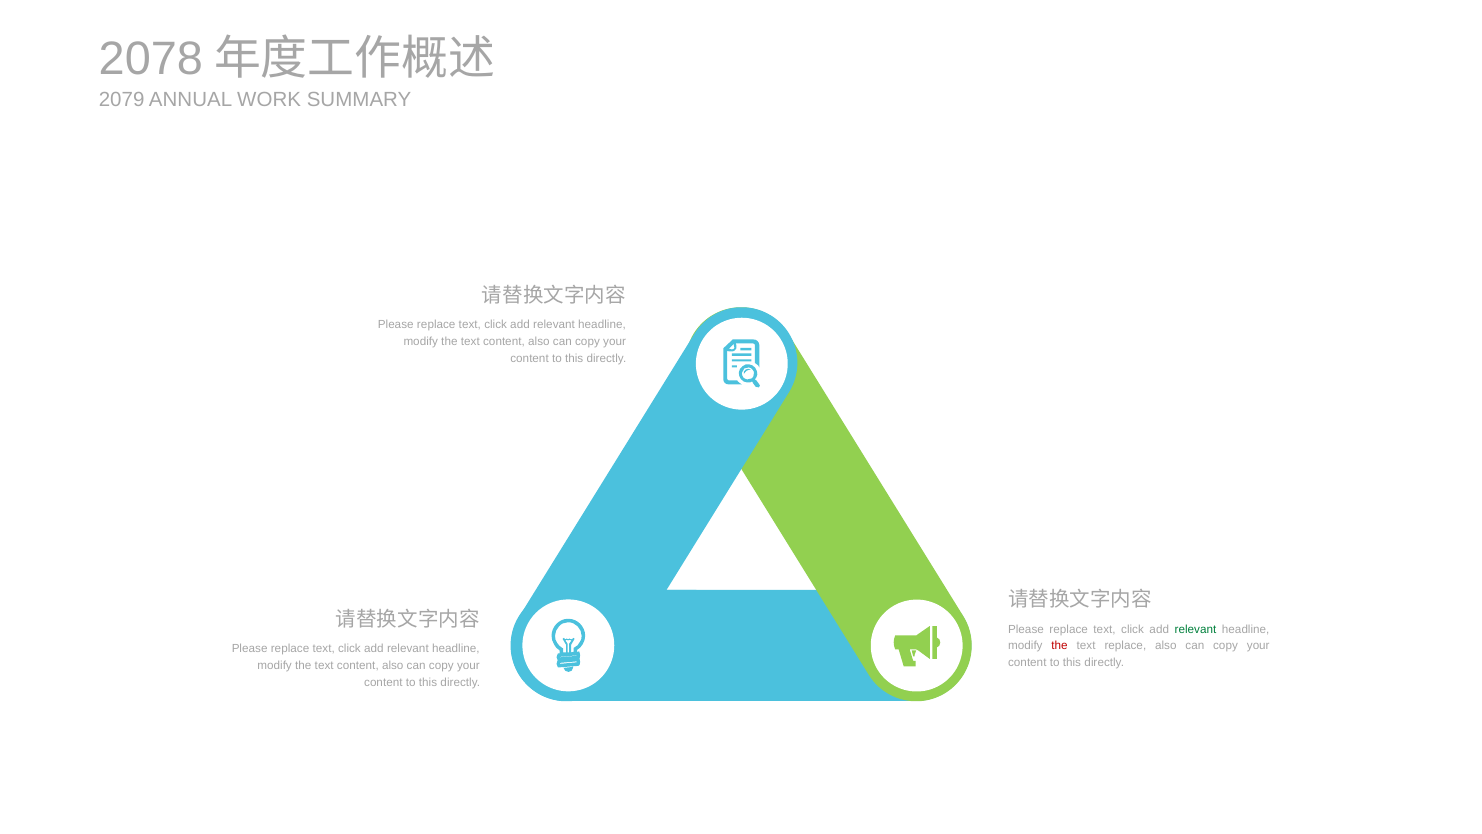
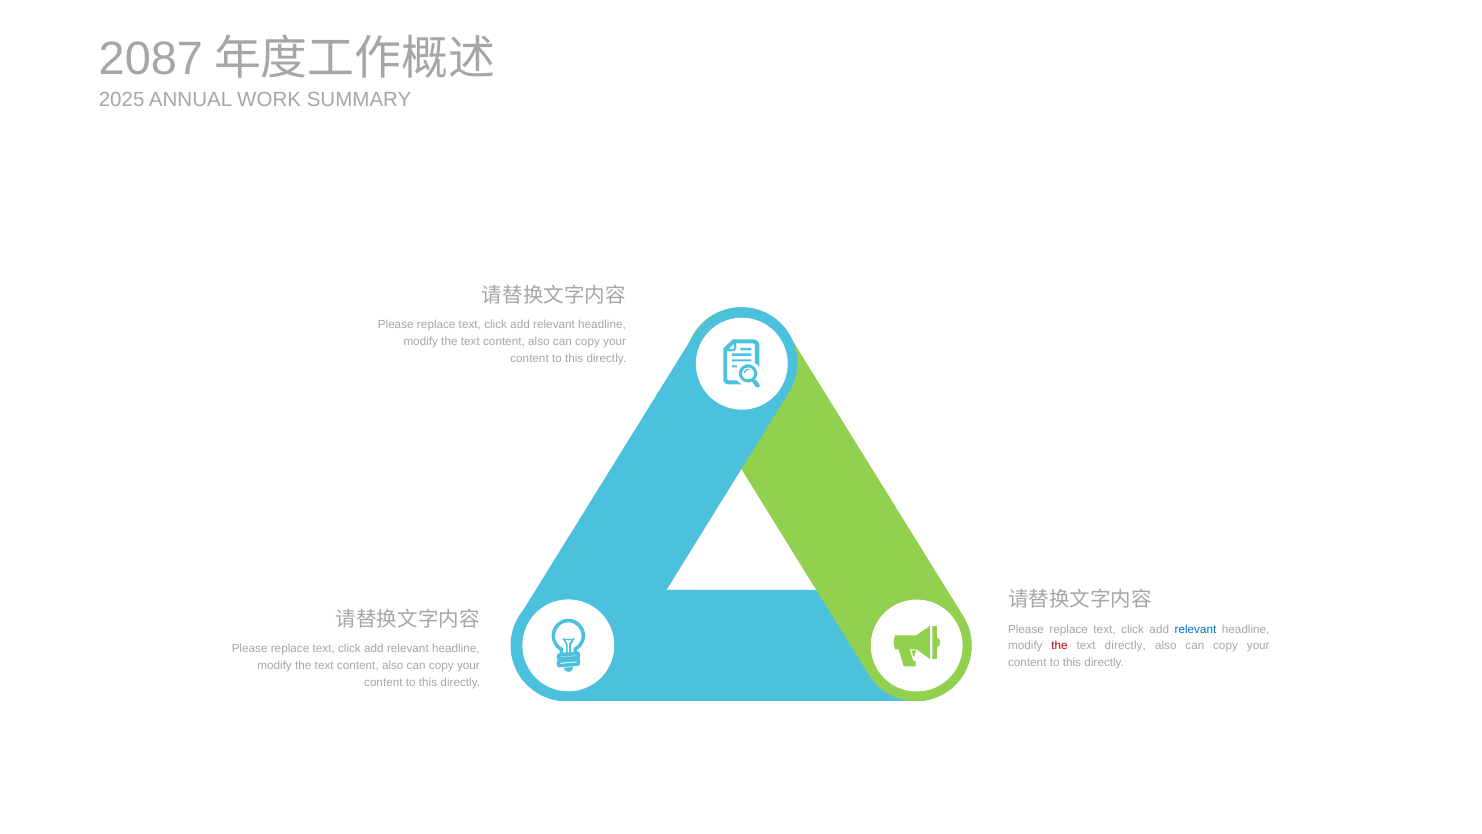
2078: 2078 -> 2087 (151, 59)
2079: 2079 -> 2025 (122, 99)
relevant colour: green -> blue (1195, 629)
text replace: replace -> directly (1125, 646)
